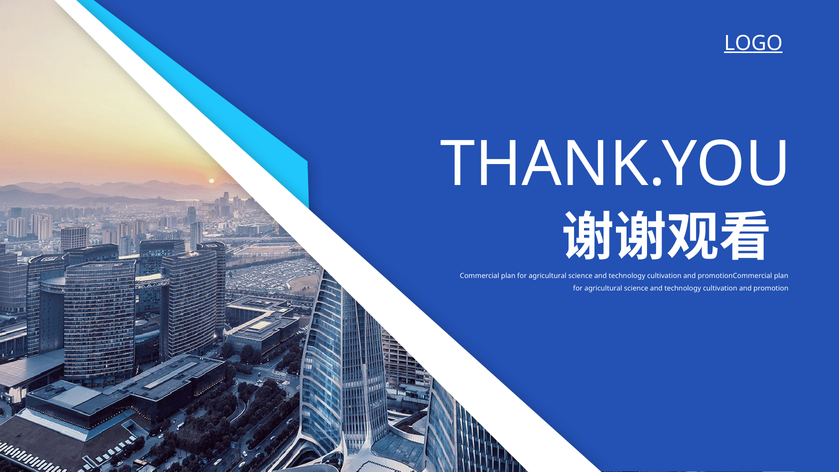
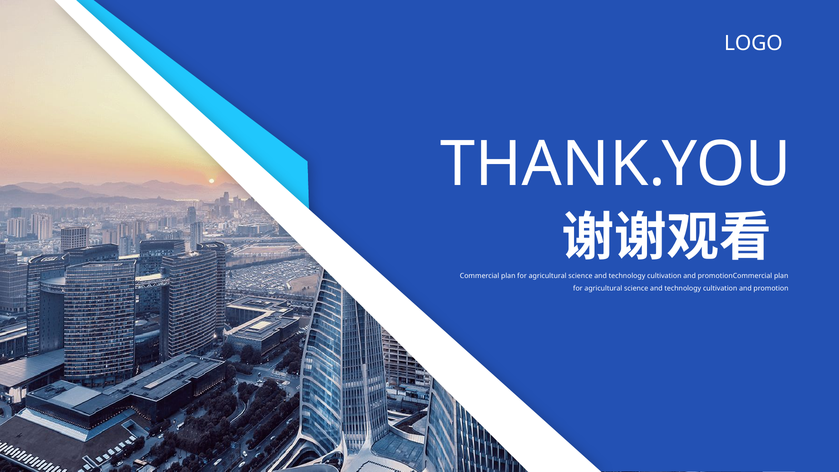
LOGO underline: present -> none (753, 43)
